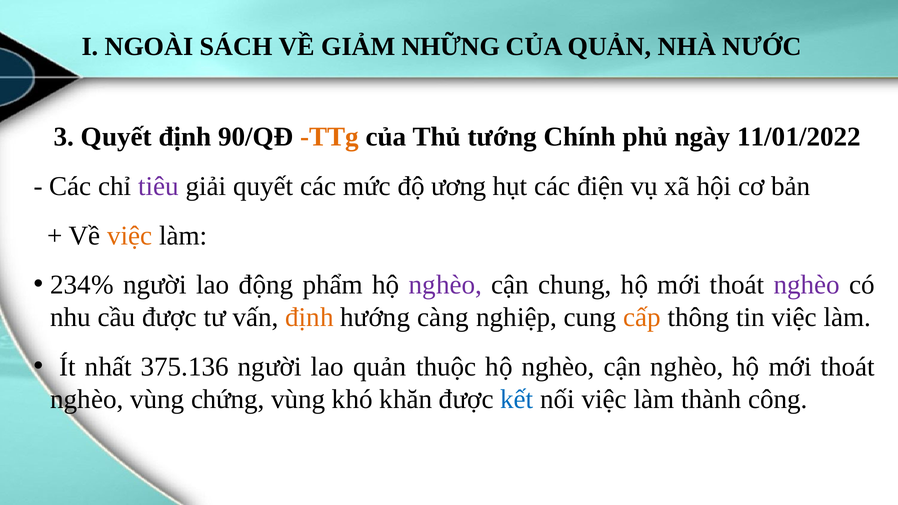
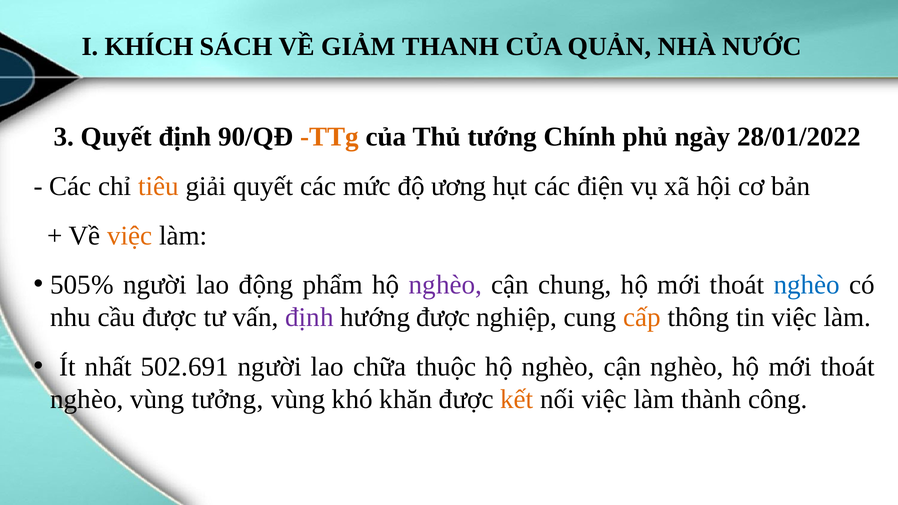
NGOÀI: NGOÀI -> KHÍCH (149, 47)
NHỮNG: NHỮNG -> THANH (451, 47)
11/01/2022: 11/01/2022 -> 28/01/2022 (799, 137)
tiêu colour: purple -> orange (158, 186)
234%: 234% -> 505% (82, 285)
nghèo colour: purple -> blue (807, 285)
định colour: orange -> purple (309, 318)
hướng càng: càng -> được (443, 318)
375.136: 375.136 -> 502.691 (185, 367)
lao quản: quản -> chữa (380, 367)
chứng: chứng -> tưởng (228, 400)
kết colour: blue -> orange (517, 400)
